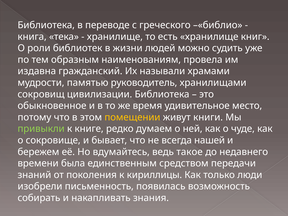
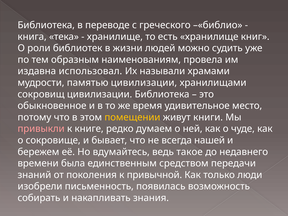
гражданский: гражданский -> использовал (90, 71)
памятью руководитель: руководитель -> цивилизации (144, 83)
привыкли colour: light green -> pink (41, 129)
кириллицы: кириллицы -> привычной (154, 175)
